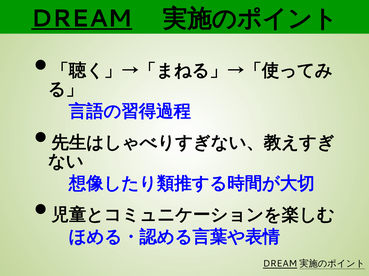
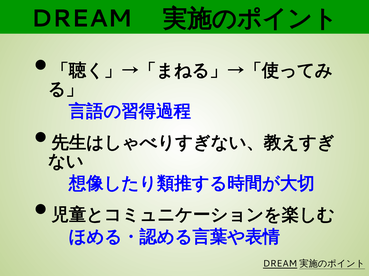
DREAM underline: present -> none (82, 19)
